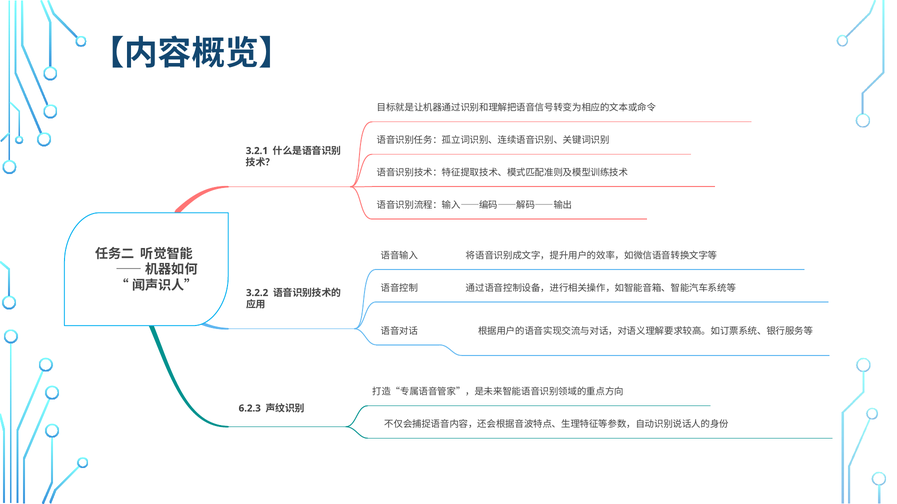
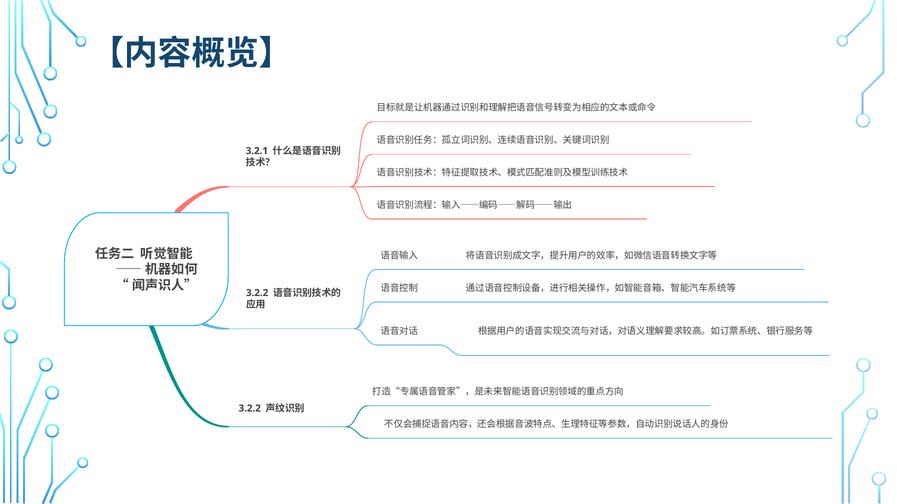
6.2.3: 6.2.3 -> 3.2.2 (250, 409)
